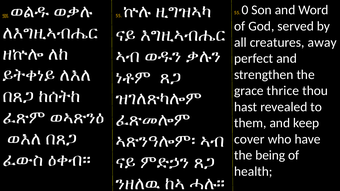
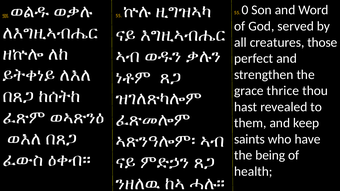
away: away -> those (322, 42)
cover: cover -> saints (249, 139)
